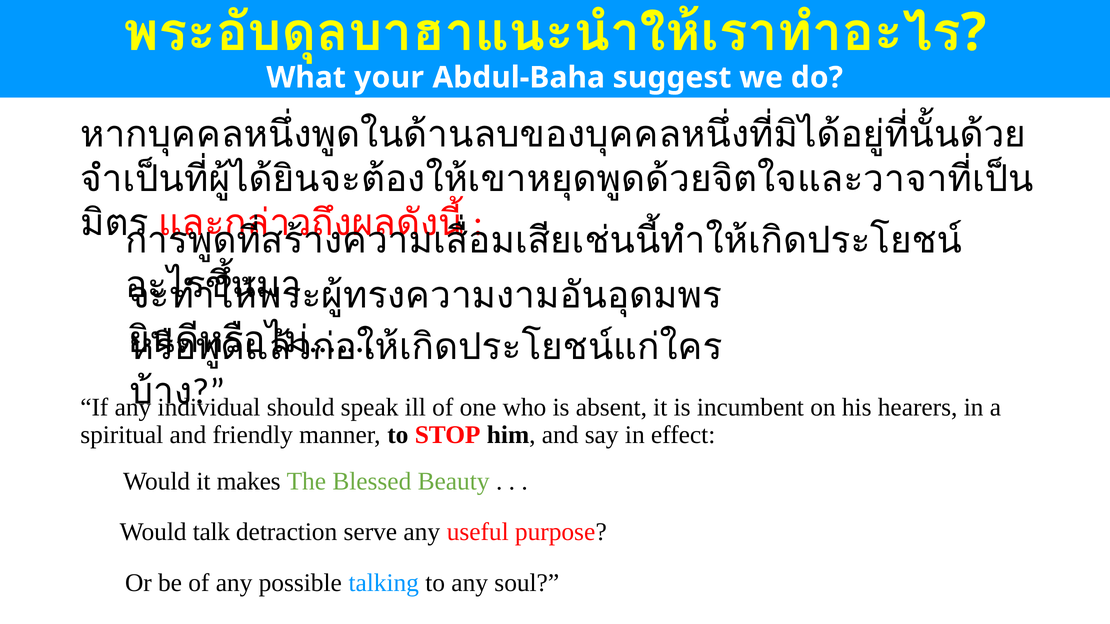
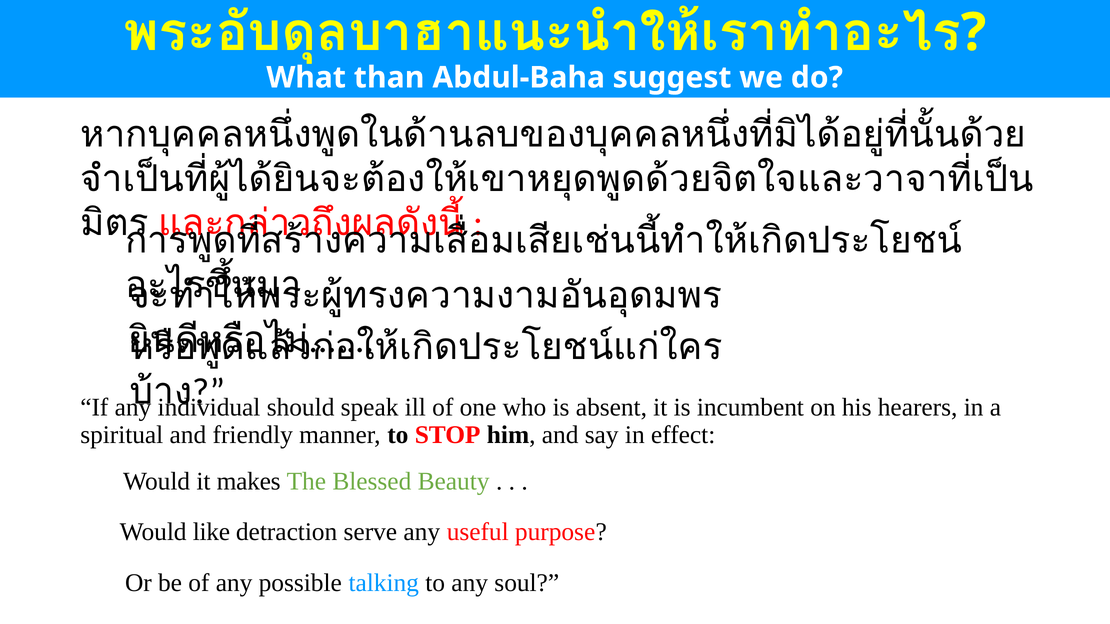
your: your -> than (389, 78)
talk: talk -> like (211, 532)
